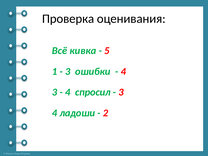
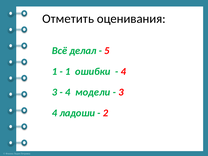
Проверка: Проверка -> Отметить (68, 19)
кивка: кивка -> делал (83, 51)
3: 3 -> 1 (68, 71)
спросил: спросил -> модели (93, 92)
